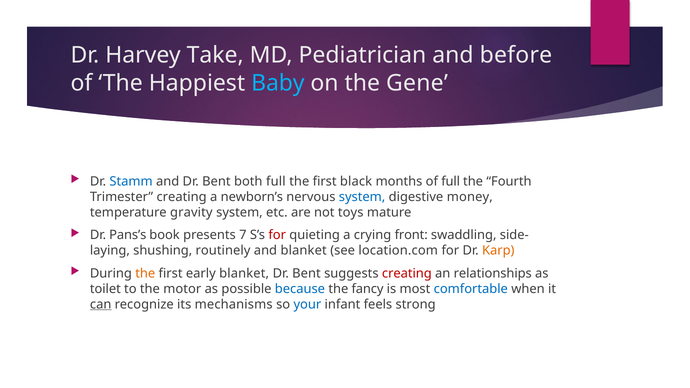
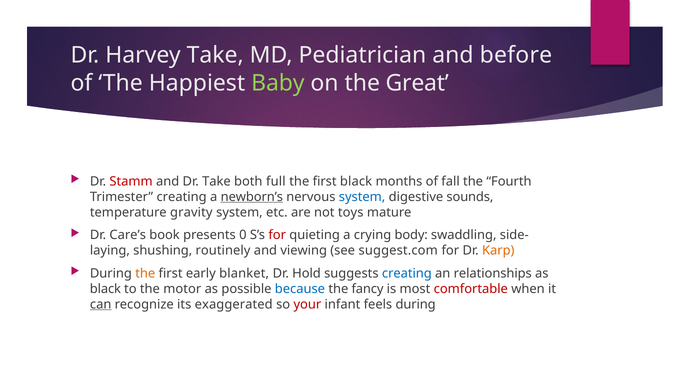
Baby colour: light blue -> light green (278, 83)
Gene: Gene -> Great (417, 83)
Stamm colour: blue -> red (131, 181)
and Dr Bent: Bent -> Take (216, 181)
of full: full -> fall (451, 181)
newborn’s underline: none -> present (252, 197)
money: money -> sounds (470, 197)
Pans’s: Pans’s -> Care’s (128, 235)
7: 7 -> 0 (243, 235)
front: front -> body (411, 235)
and blanket: blanket -> viewing (304, 251)
location.com: location.com -> suggest.com (398, 251)
Bent: Bent -> Hold (307, 273)
creating colour: red -> blue (407, 273)
toilet: toilet -> black (105, 289)
comfortable colour: blue -> red (471, 289)
mechanisms: mechanisms -> exaggerated (234, 304)
your colour: blue -> red (307, 304)
feels strong: strong -> during (416, 304)
